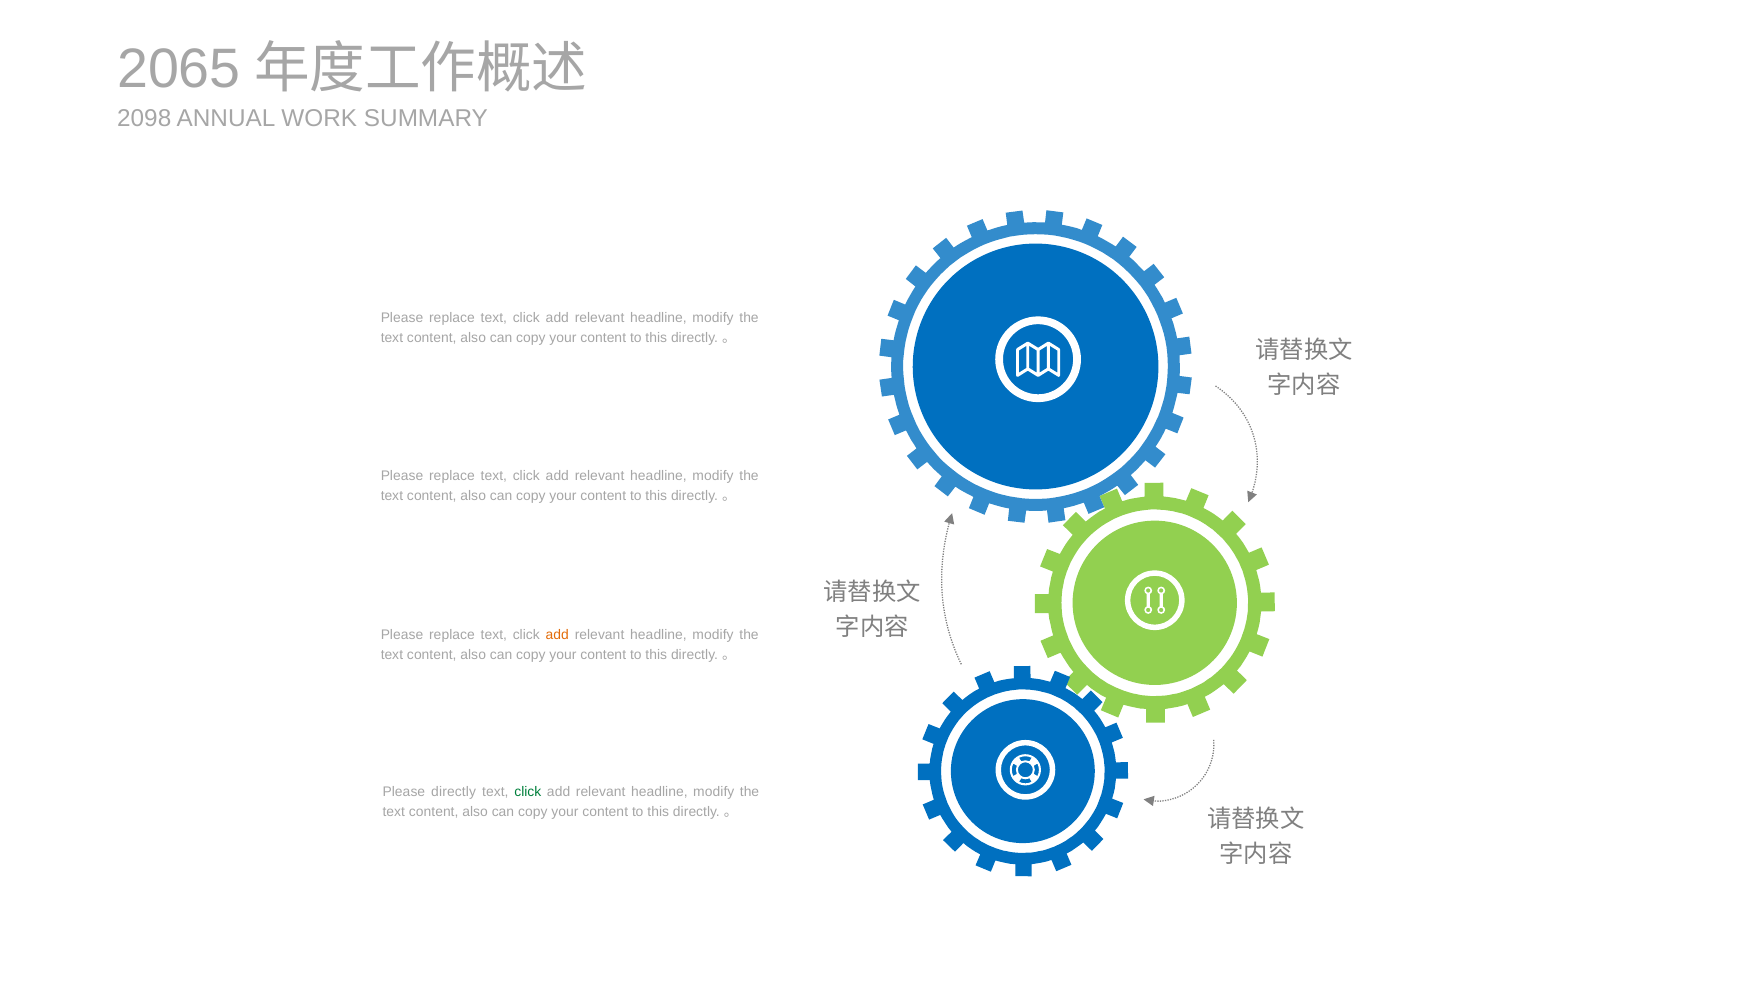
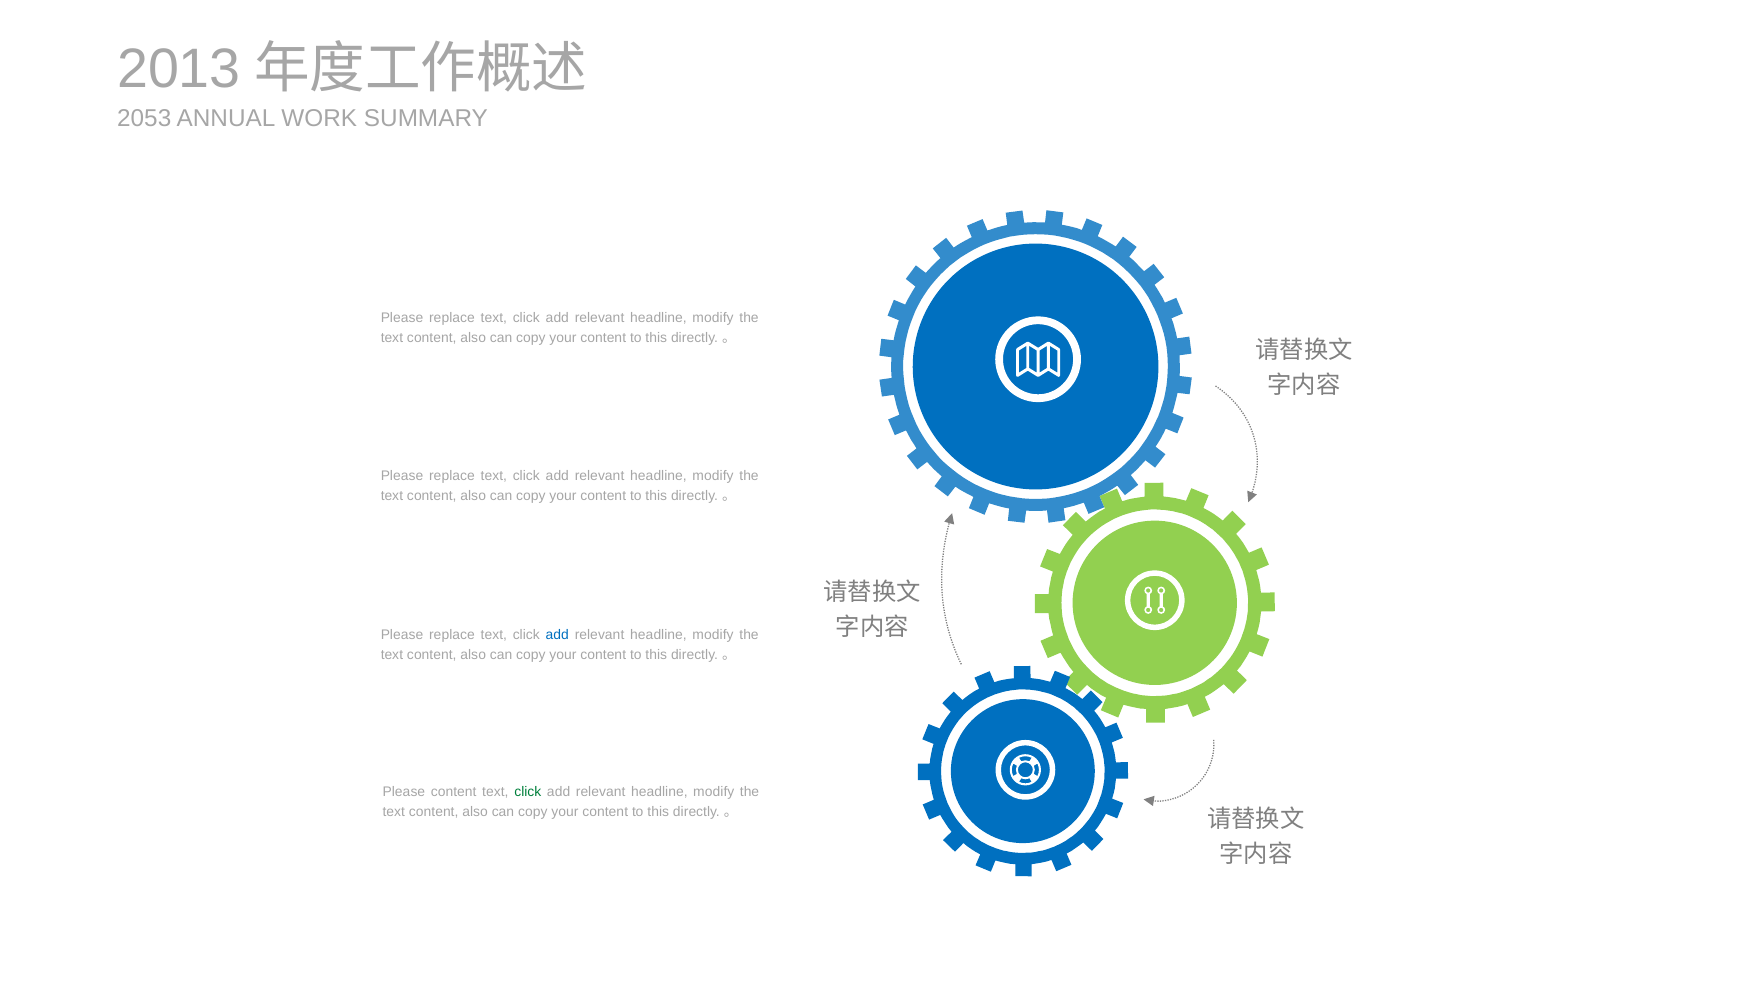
2065: 2065 -> 2013 (179, 69)
2098: 2098 -> 2053 (144, 118)
add colour: orange -> blue (557, 635)
Please directly: directly -> content (454, 792)
